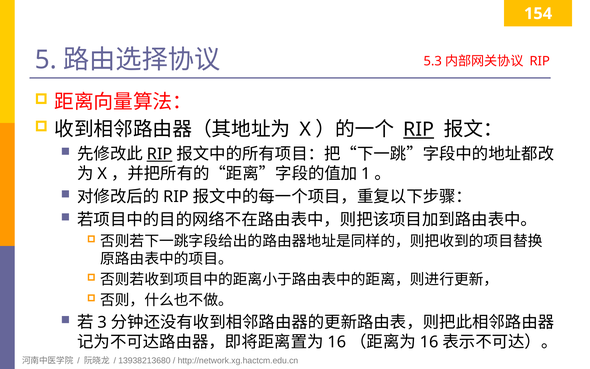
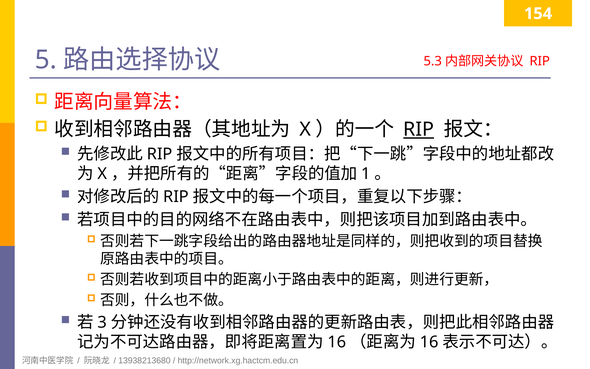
RIP underline: present -> none (160, 154)
